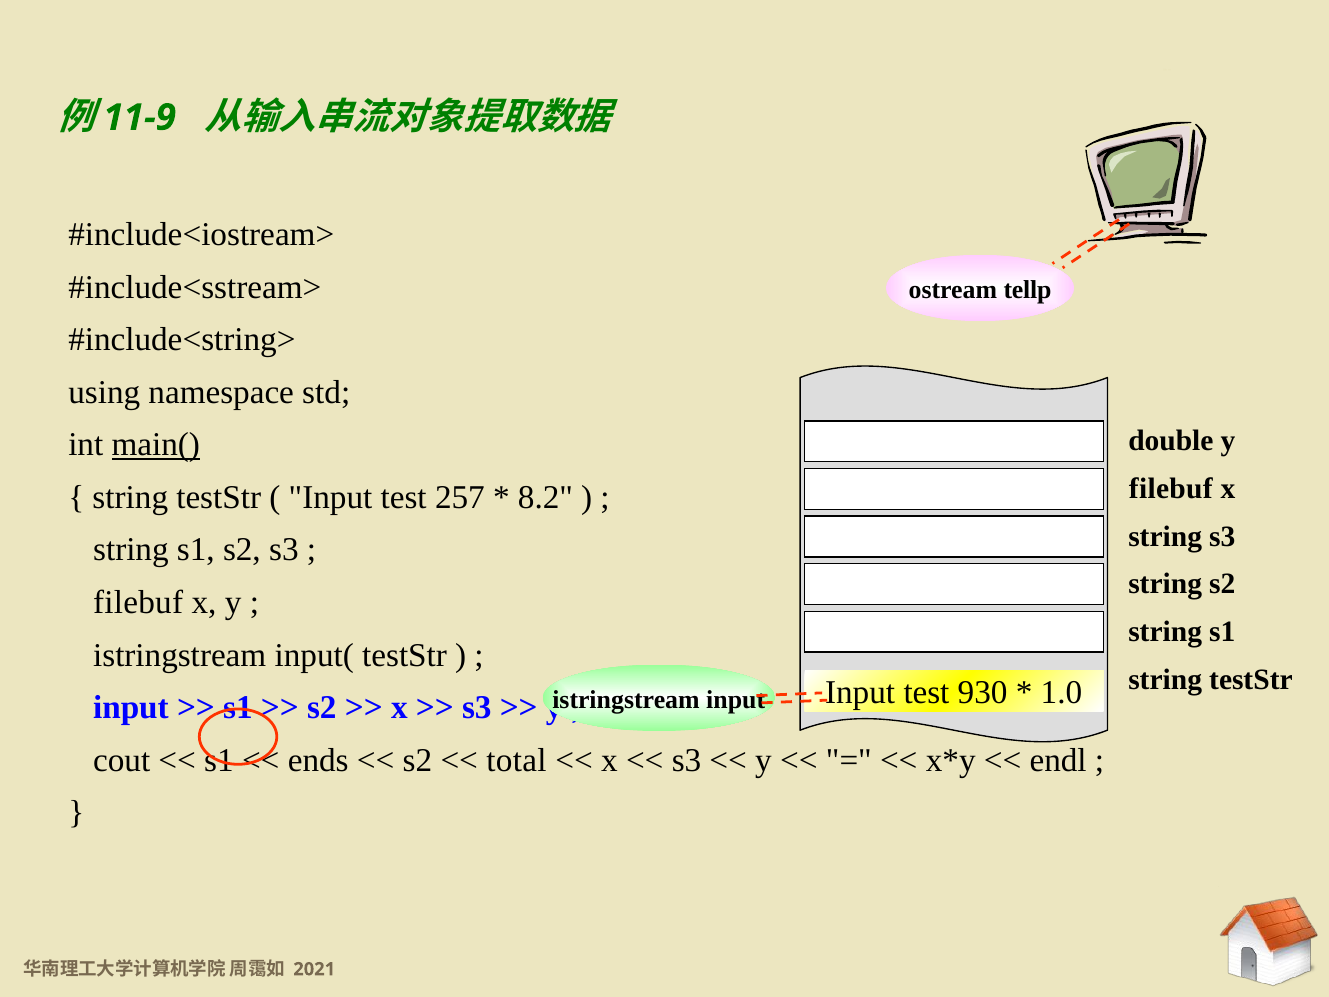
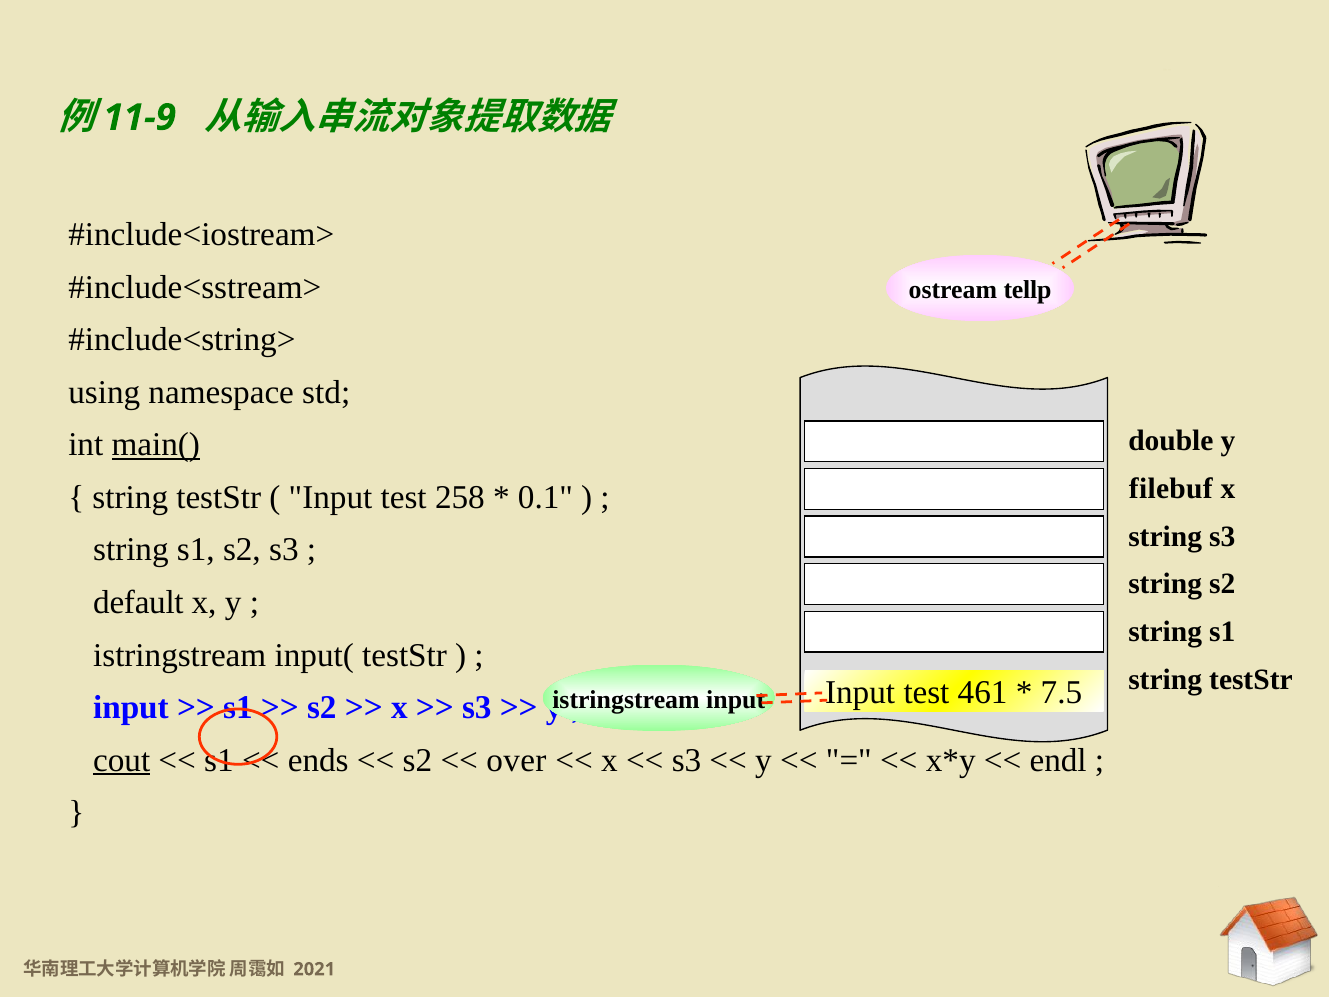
257: 257 -> 258 (460, 497)
8.2: 8.2 -> 0.1 (545, 497)
filebuf: filebuf -> default (138, 602)
930: 930 -> 461 (983, 693)
1.0: 1.0 -> 7.5 (1061, 693)
cout underline: none -> present (122, 760)
total: total -> over (516, 760)
